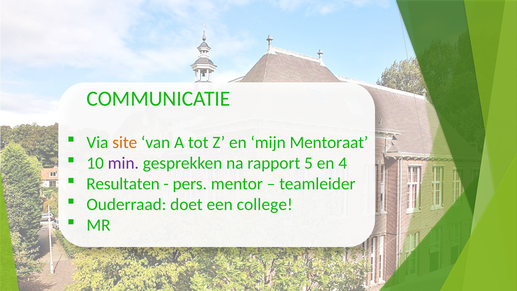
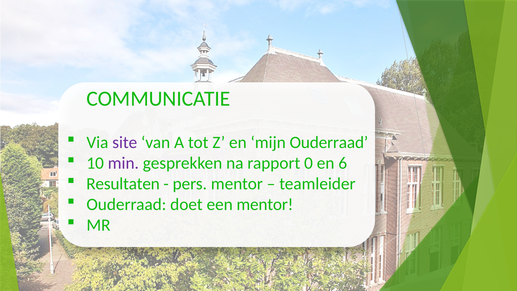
site colour: orange -> purple (125, 142)
mijn Mentoraat: Mentoraat -> Ouderraad (329, 142)
5: 5 -> 0 (309, 163)
4: 4 -> 6 (343, 163)
een college: college -> mentor (265, 204)
